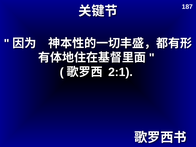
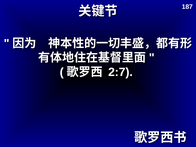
2:1: 2:1 -> 2:7 (120, 72)
